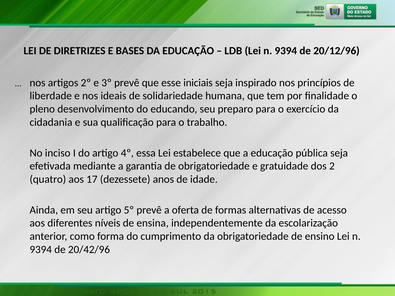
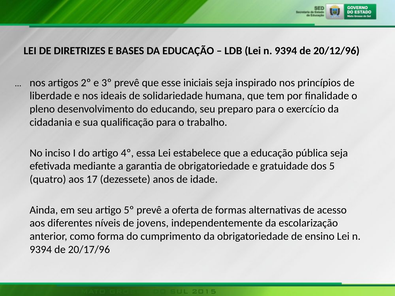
2: 2 -> 5 (332, 166)
ensina: ensina -> jovens (153, 223)
20/42/96: 20/42/96 -> 20/17/96 (89, 250)
